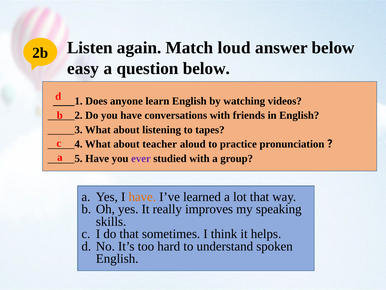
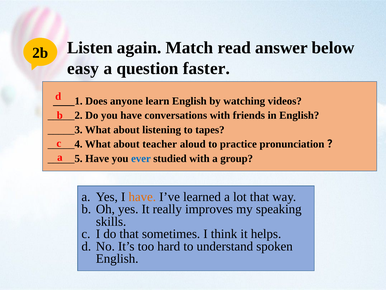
loud: loud -> read (234, 48)
question below: below -> faster (206, 68)
ever colour: purple -> blue (141, 158)
